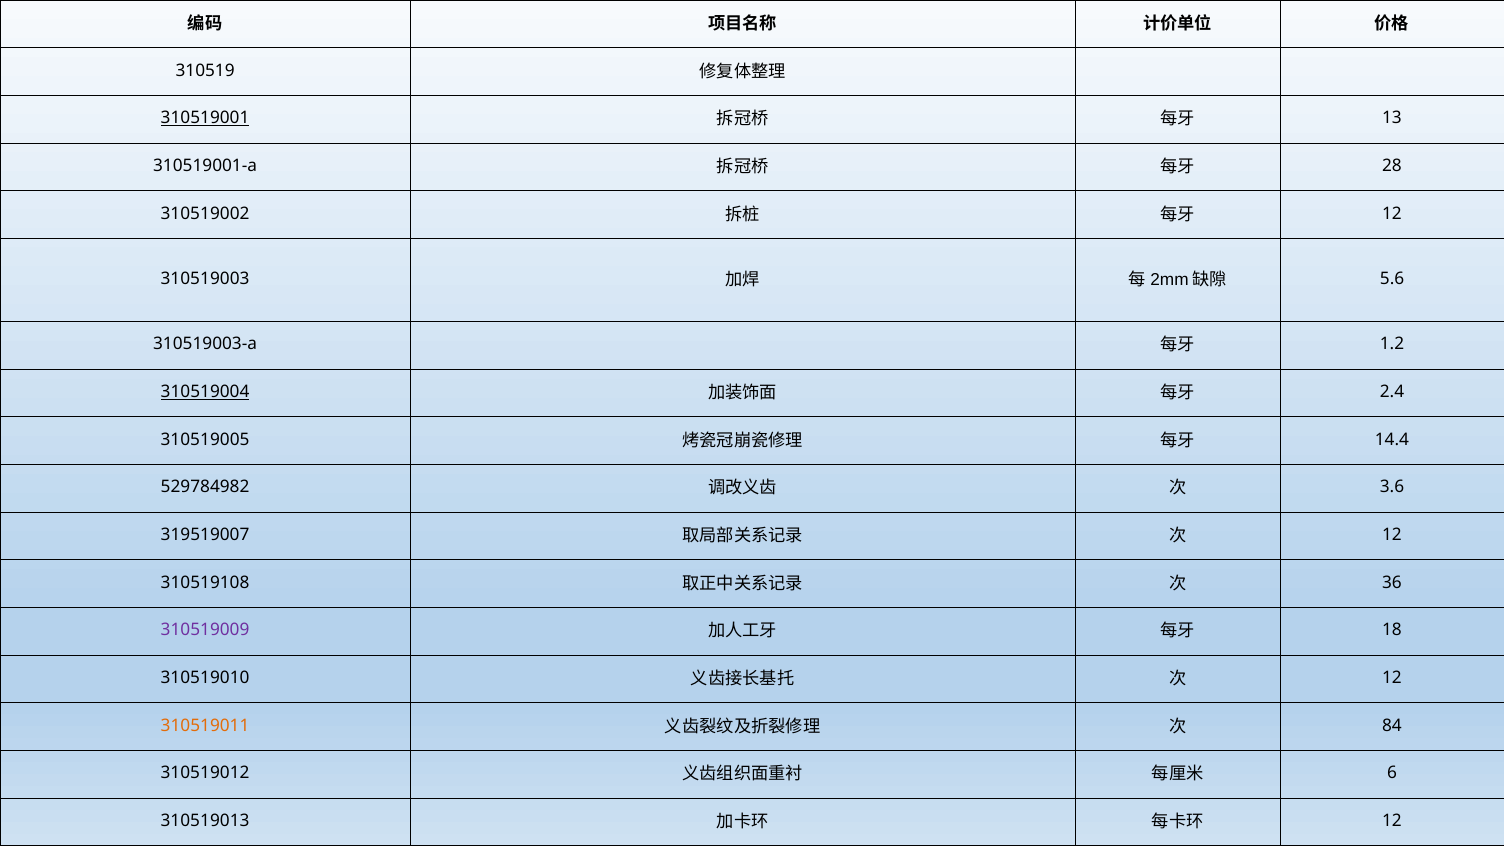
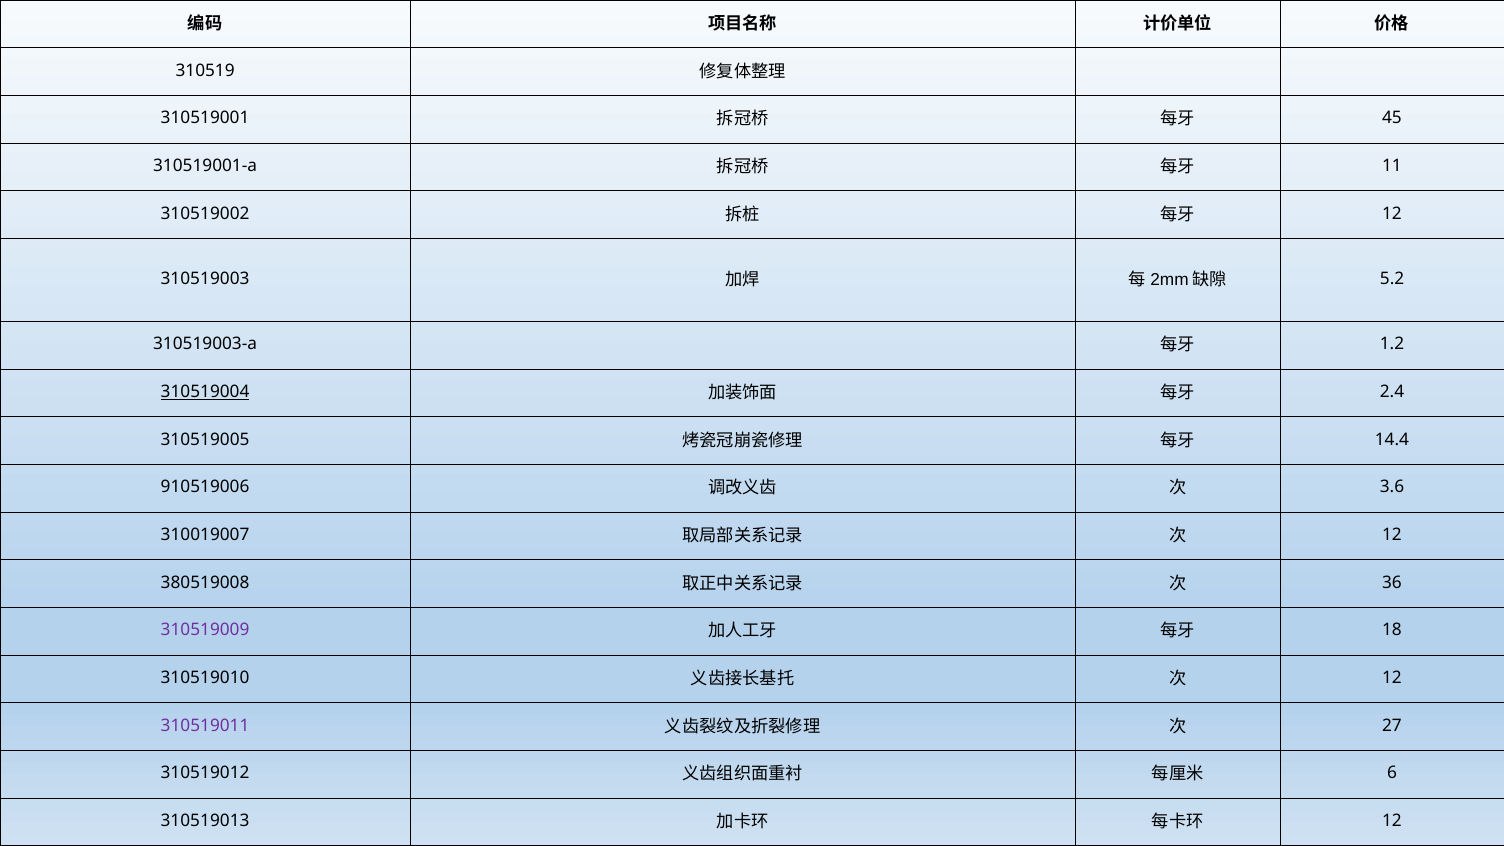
310519001 underline: present -> none (205, 118)
13: 13 -> 45 (1392, 118)
28: 28 -> 11 (1392, 166)
5.6: 5.6 -> 5.2 (1392, 279)
529784982: 529784982 -> 910519006 (205, 487)
319519007: 319519007 -> 310019007 (205, 535)
310519108: 310519108 -> 380519008 (205, 582)
310519011 colour: orange -> purple (205, 725)
84: 84 -> 27 (1392, 725)
